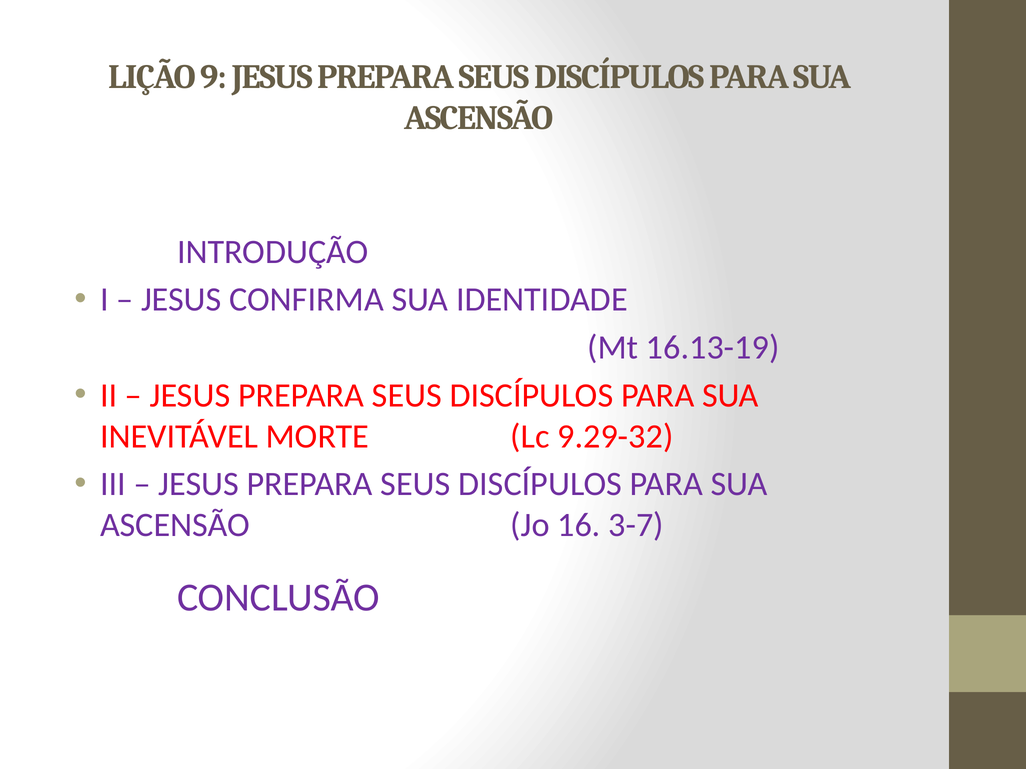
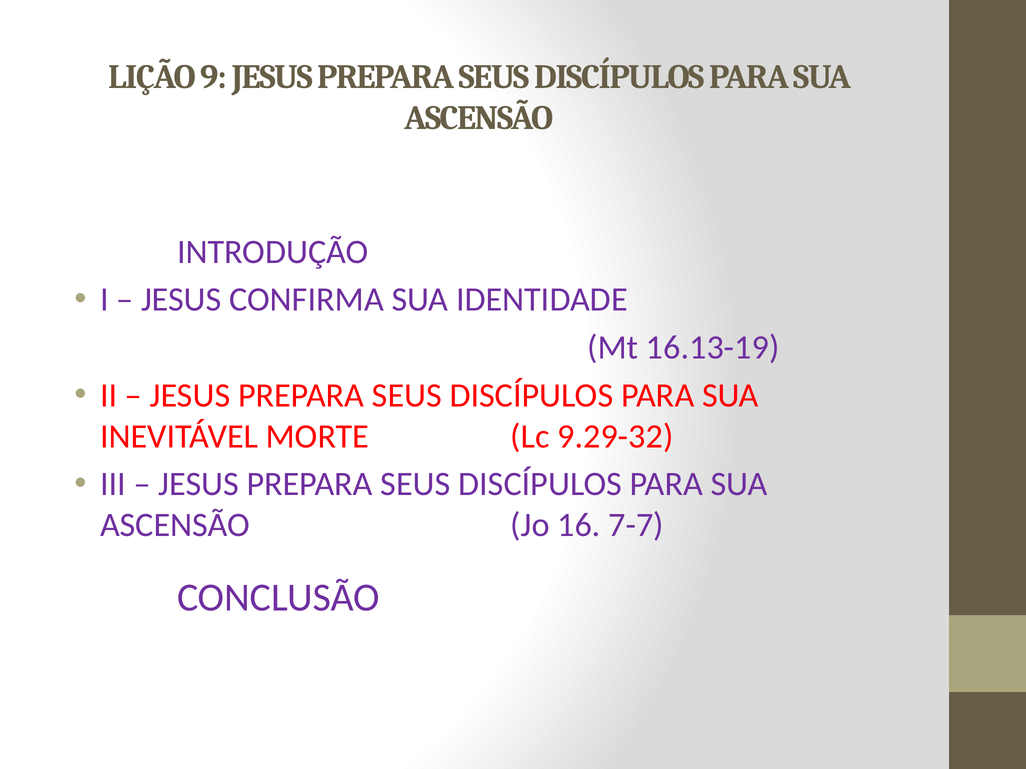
3-7: 3-7 -> 7-7 (636, 526)
